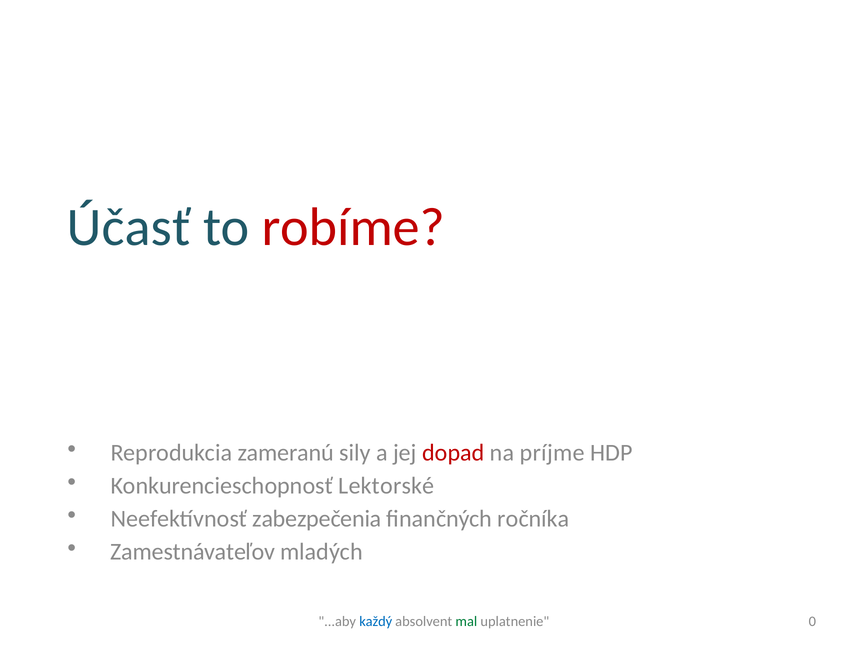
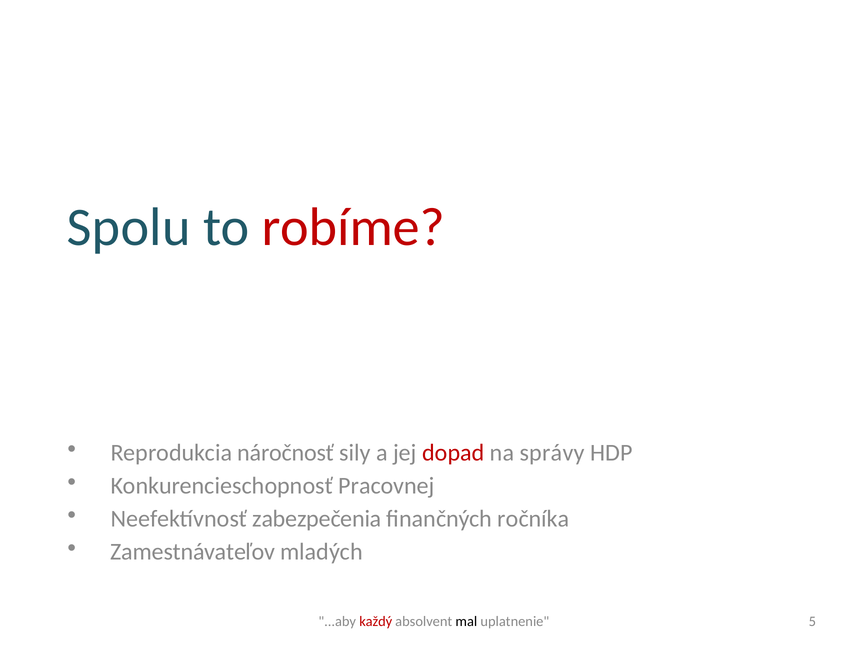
Účasť: Účasť -> Spolu (129, 227)
zameranú: zameranú -> náročnosť (286, 453)
príjme: príjme -> správy (552, 453)
Lektorské: Lektorské -> Pracovnej (387, 486)
každý colour: blue -> red (376, 622)
mal colour: green -> black (466, 622)
0: 0 -> 5 (812, 622)
